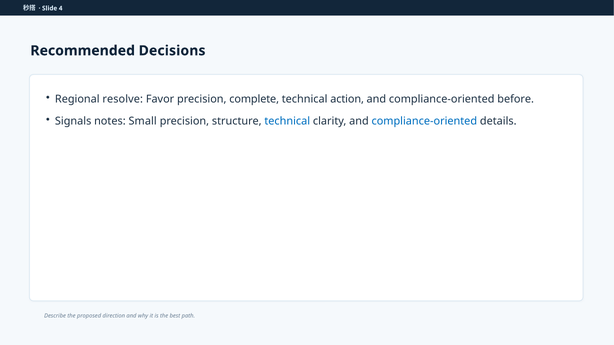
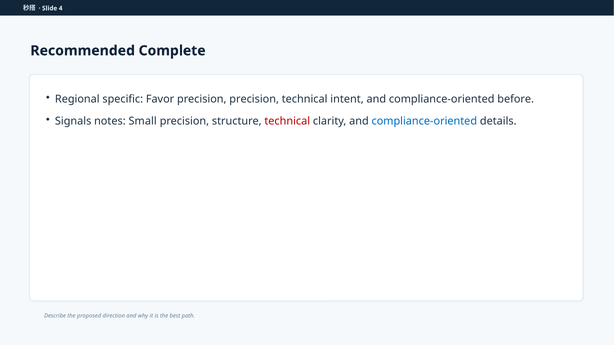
Decisions: Decisions -> Complete (172, 51)
resolve: resolve -> specific (123, 99)
precision complete: complete -> precision (254, 99)
action: action -> intent (347, 99)
technical colour: blue -> red (287, 121)
